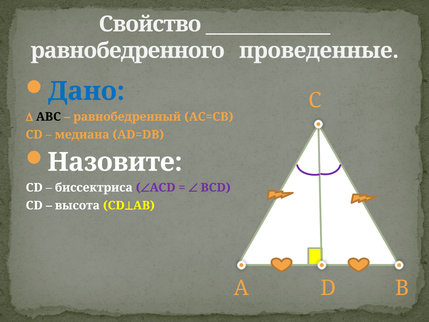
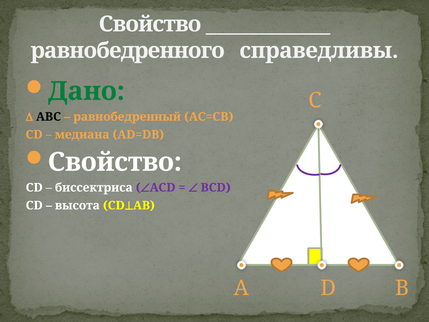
проведенные: проведенные -> справедливы (319, 51)
Дано colour: blue -> green (86, 91)
Назовите: Назовите -> Свойство (115, 162)
